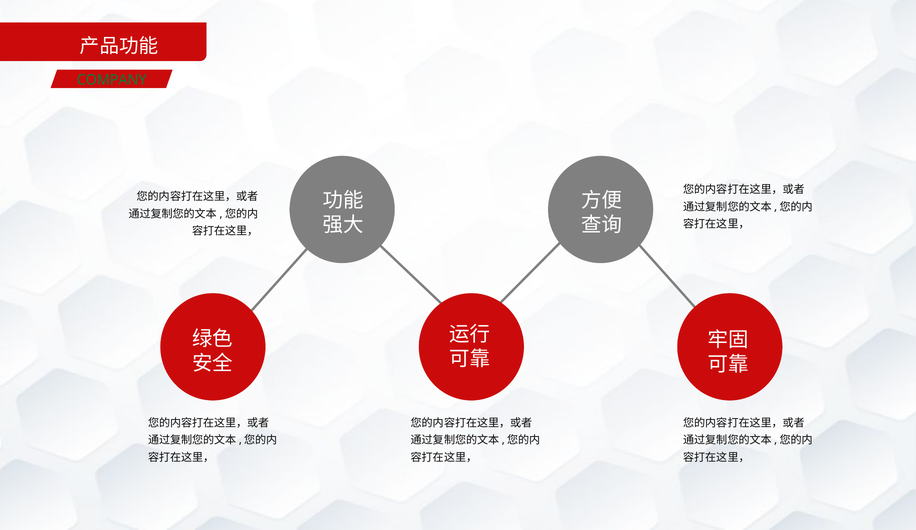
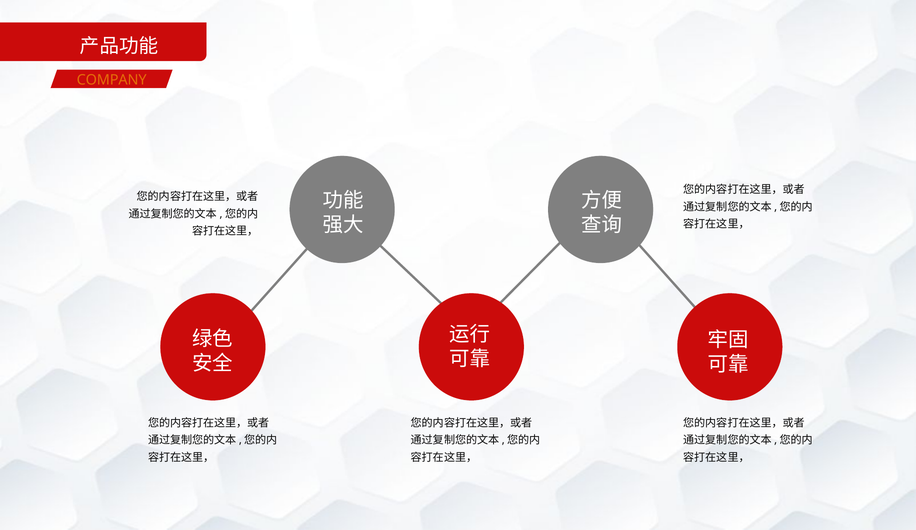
COMPANY colour: green -> orange (112, 80)
